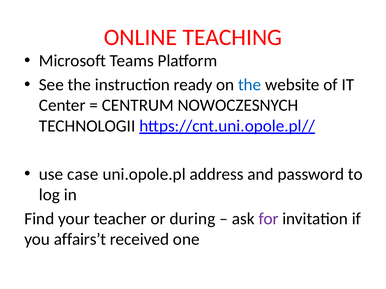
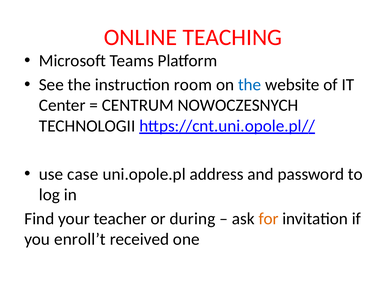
ready: ready -> room (193, 85)
for colour: purple -> orange (269, 219)
affairs’t: affairs’t -> enroll’t (80, 240)
